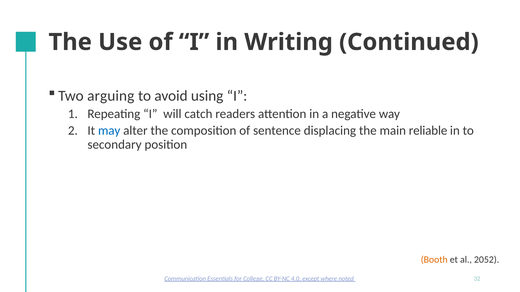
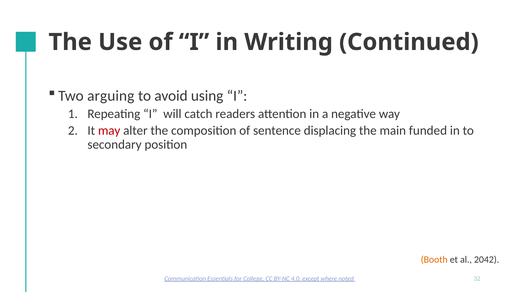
may colour: blue -> red (109, 131)
reliable: reliable -> funded (428, 131)
2052: 2052 -> 2042 (487, 260)
